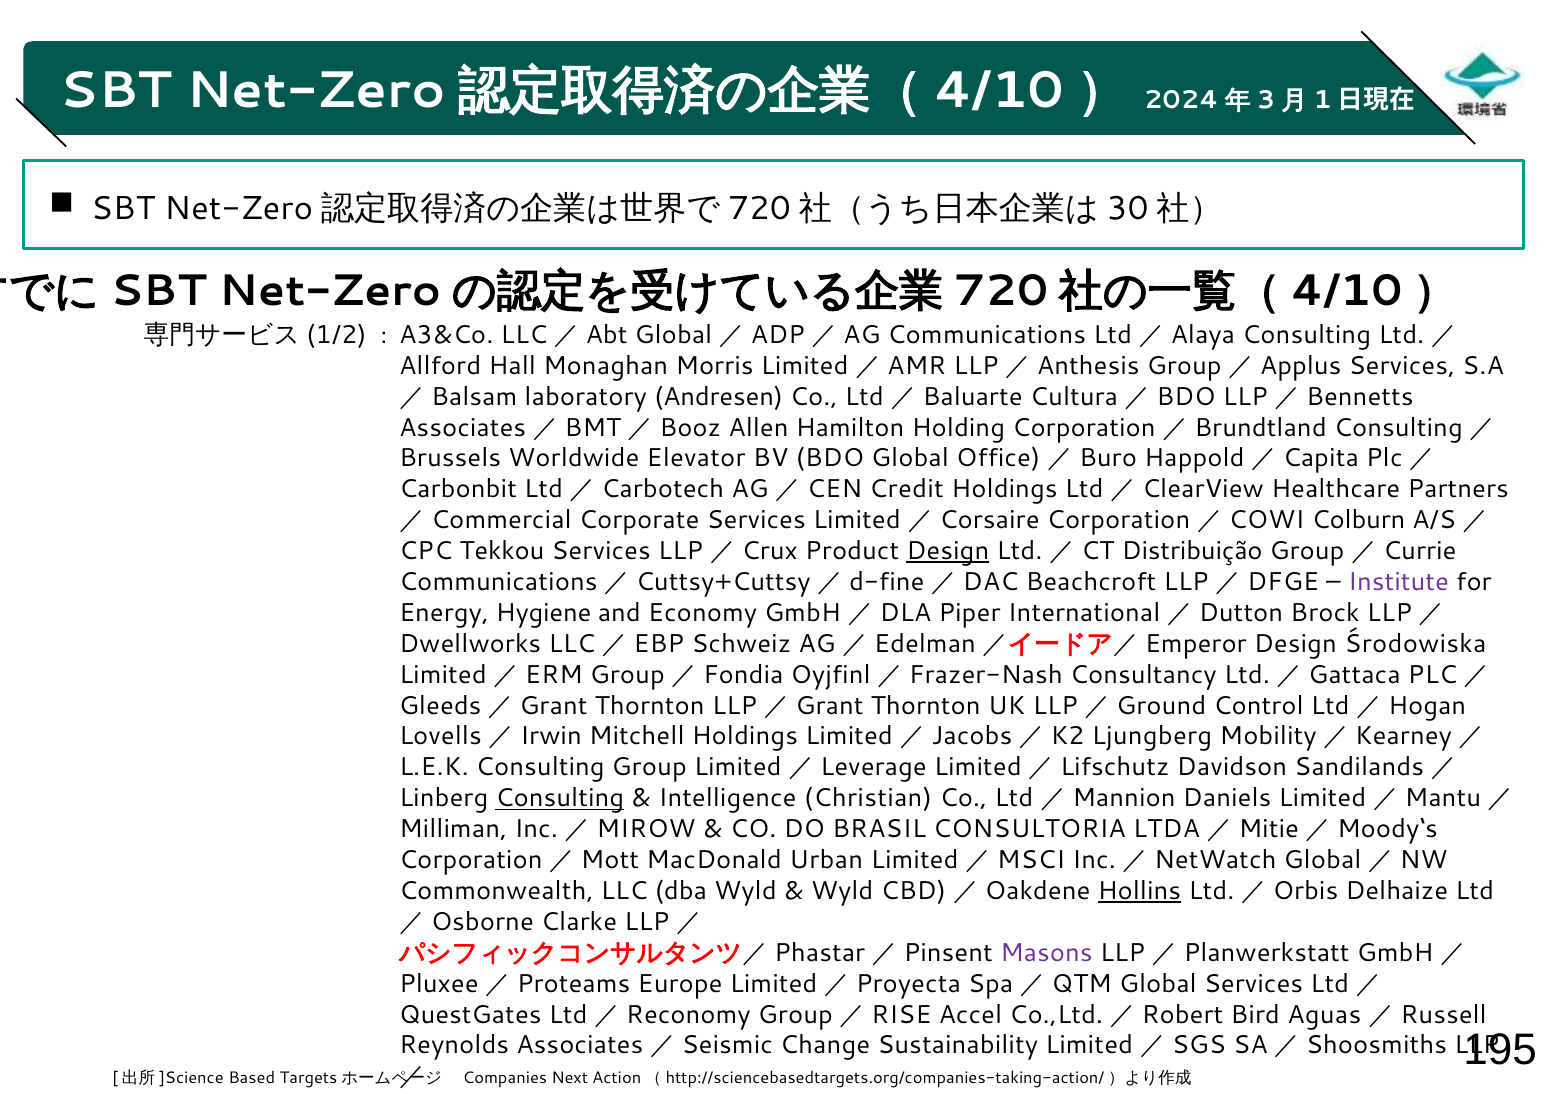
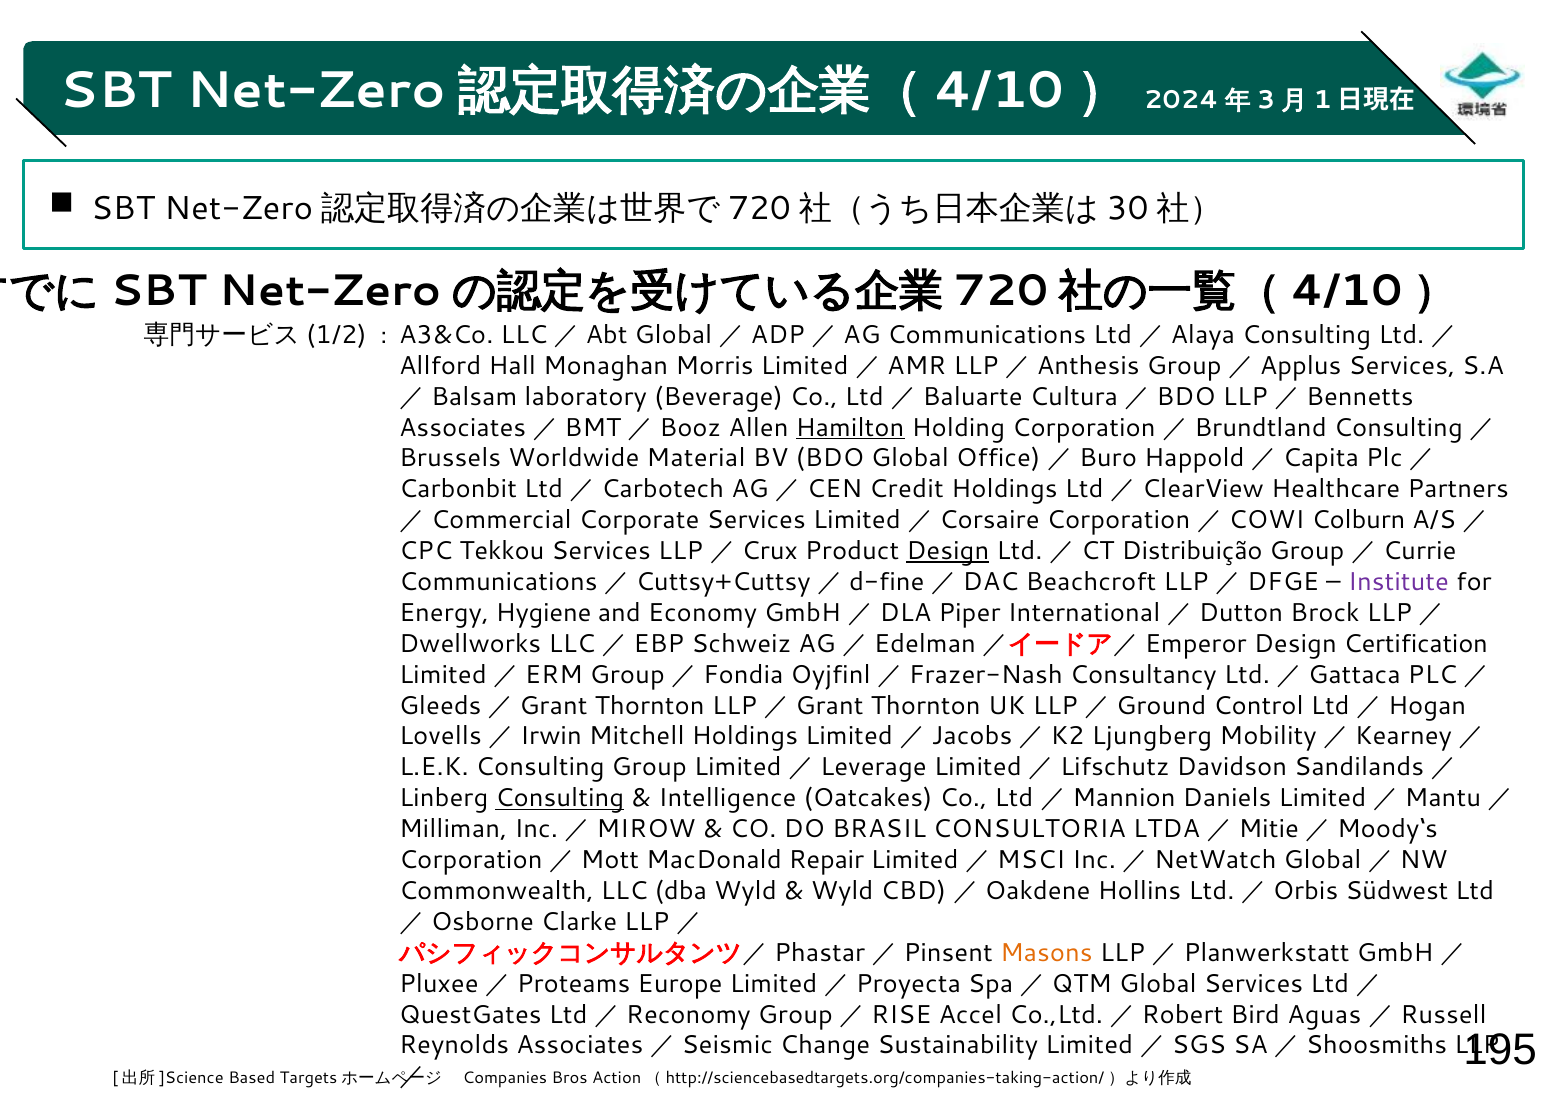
Andresen: Andresen -> Beverage (718, 397)
Hamilton underline: none -> present (850, 427)
Elevator: Elevator -> Material (696, 458)
Środowiska: Środowiska -> Certification (1416, 644)
Christian: Christian -> Oatcakes (868, 798)
Urban: Urban -> Repair (826, 860)
Hollins underline: present -> none (1139, 891)
Delhaize: Delhaize -> Südwest (1397, 891)
Masons colour: purple -> orange (1046, 953)
Next: Next -> Bros (570, 1078)
